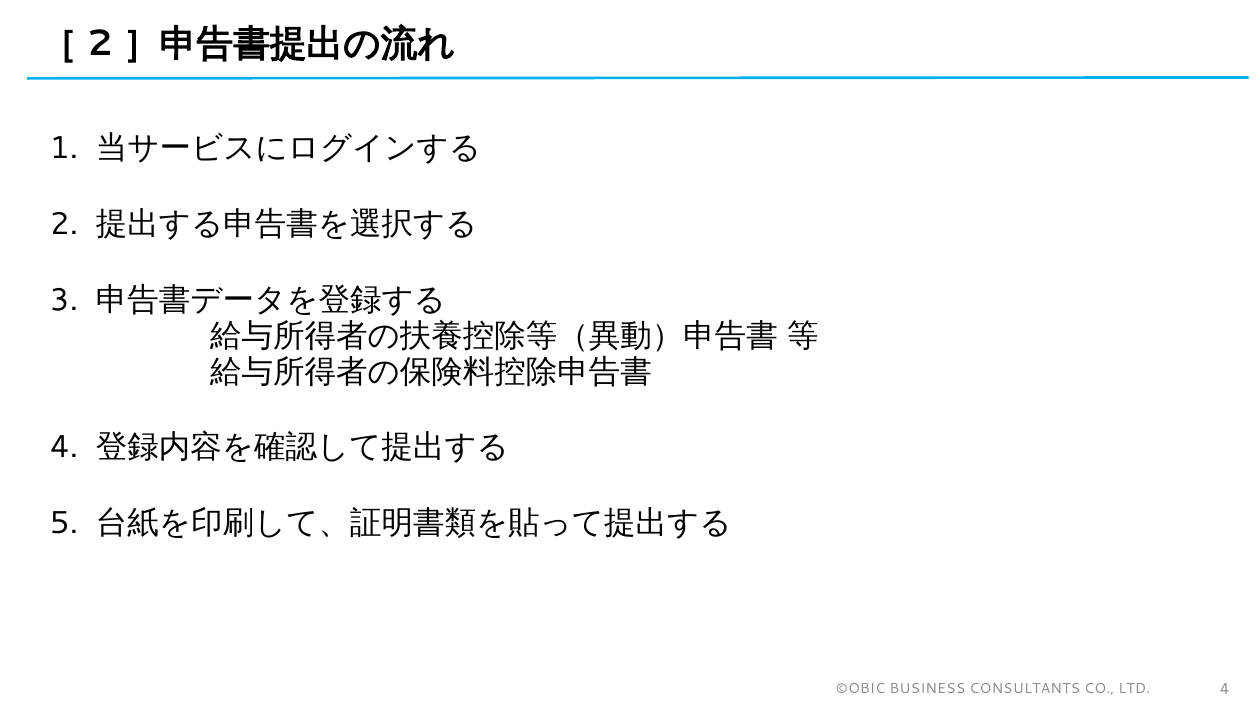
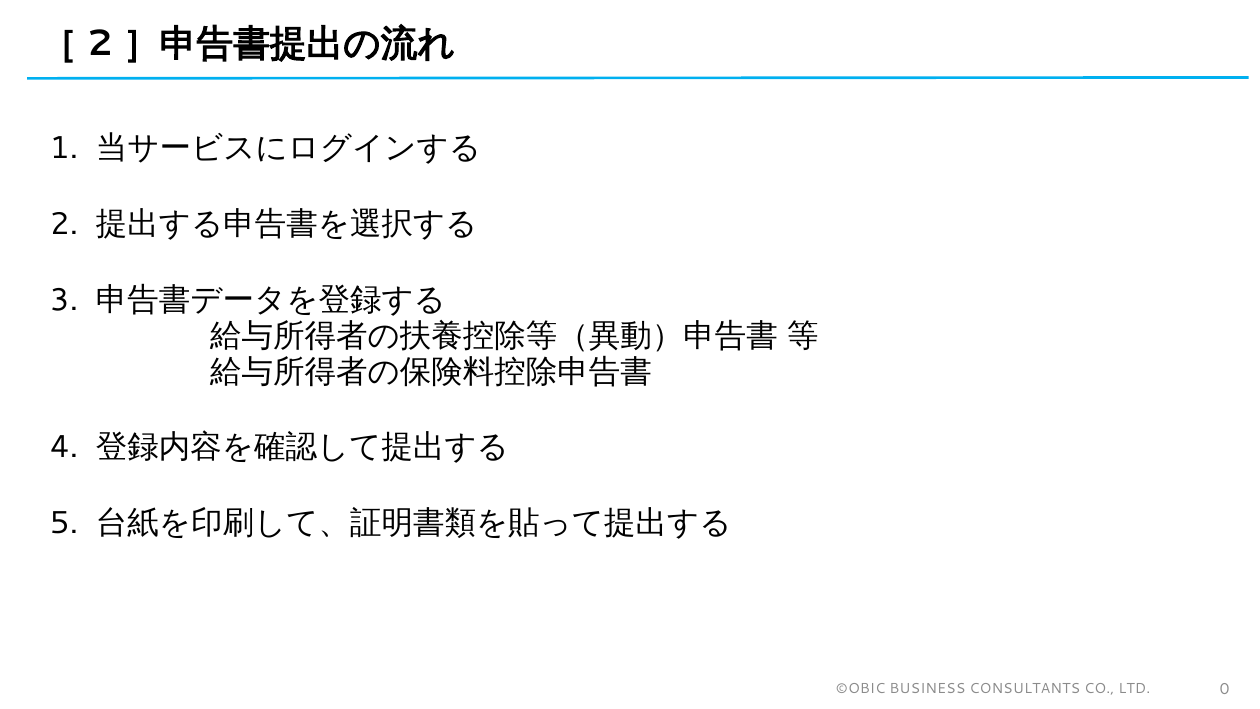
LTD 4: 4 -> 0 (1225, 689)
